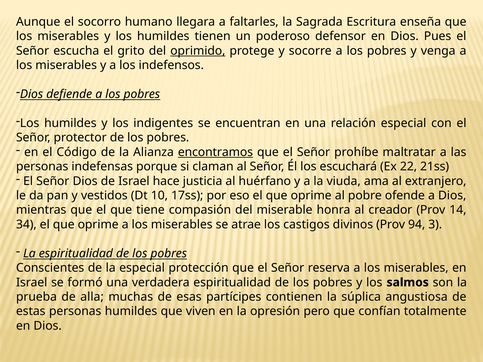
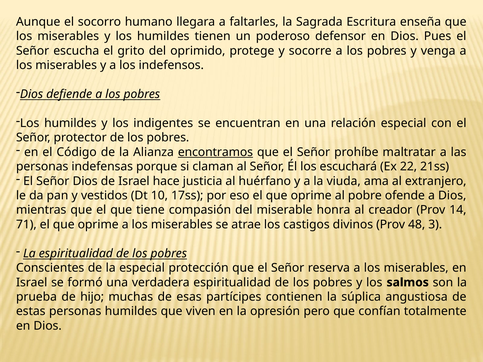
oprimido underline: present -> none (198, 51)
34: 34 -> 71 (26, 225)
94: 94 -> 48 (417, 225)
alla: alla -> hijo (92, 297)
